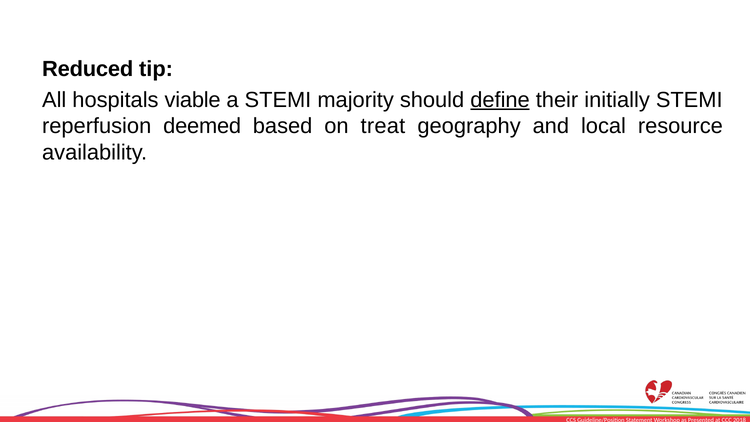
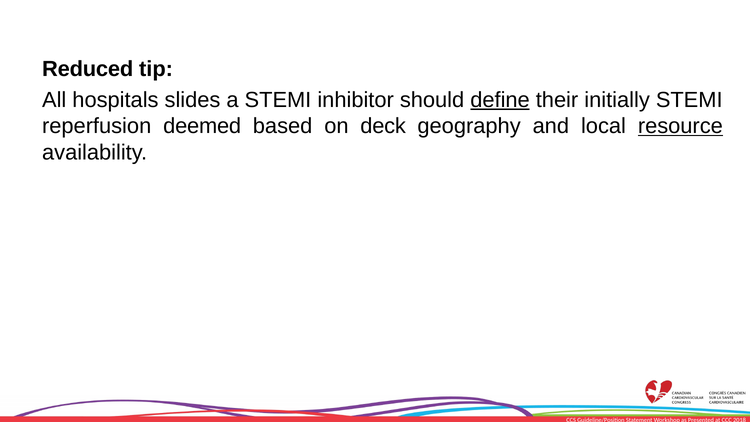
viable: viable -> slides (193, 100)
majority: majority -> inhibitor (356, 100)
treat: treat -> deck (383, 126)
resource underline: none -> present (680, 126)
